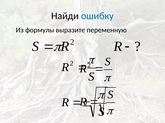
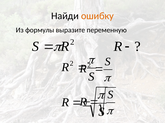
ошибку colour: blue -> orange (97, 16)
